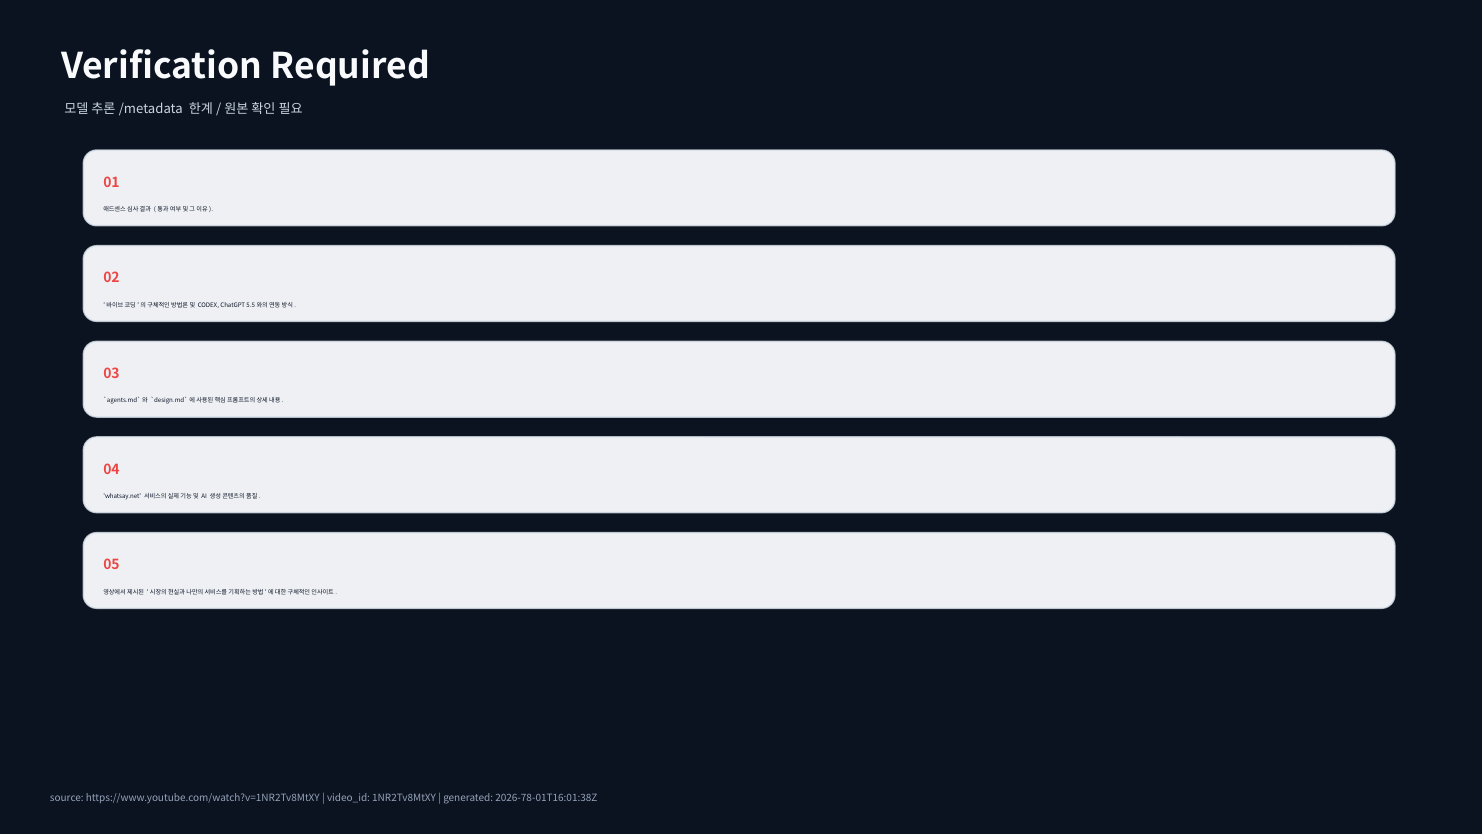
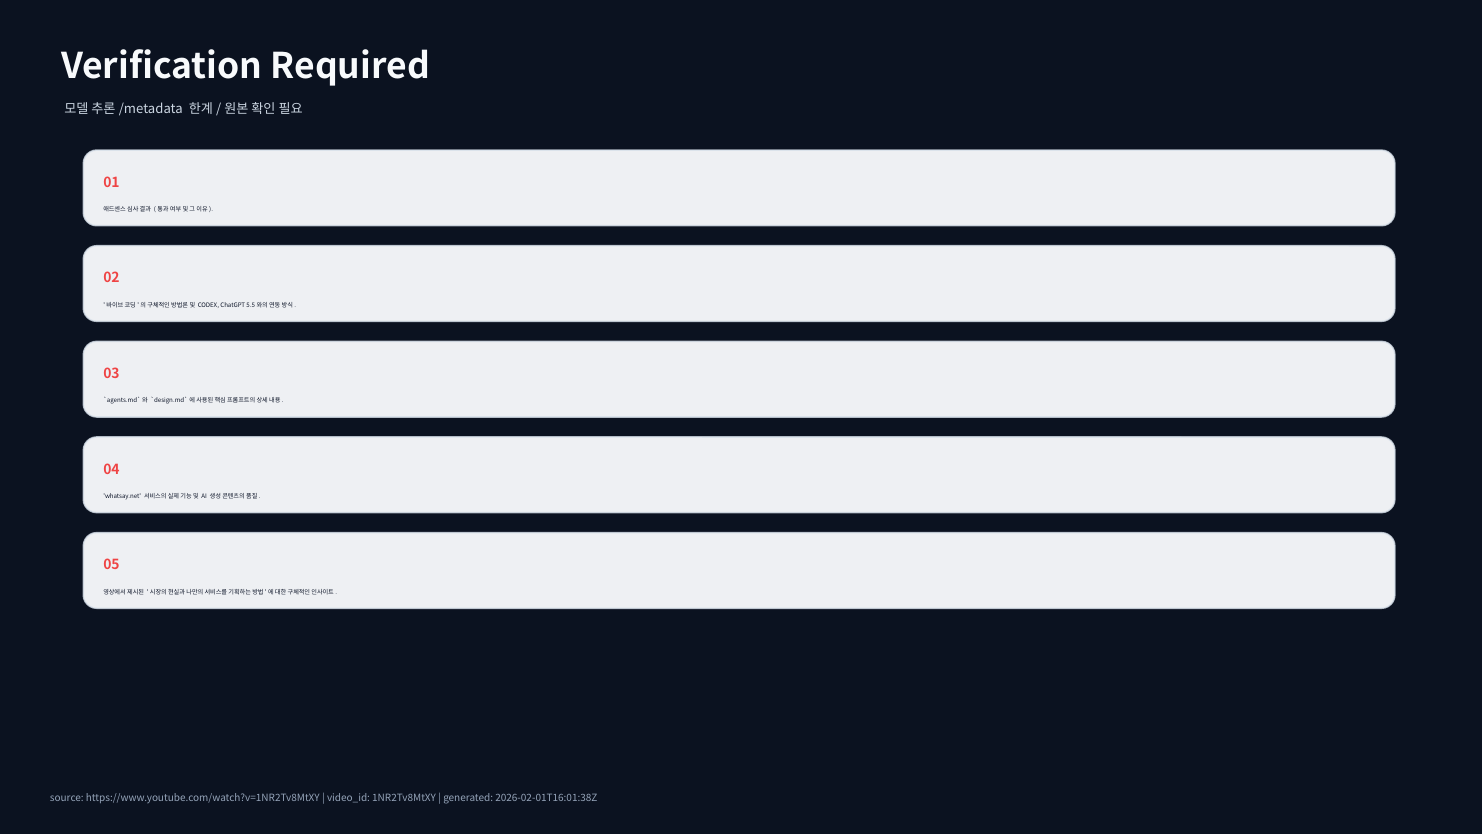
2026-78-01T16:01:38Z: 2026-78-01T16:01:38Z -> 2026-02-01T16:01:38Z (546, 798)
